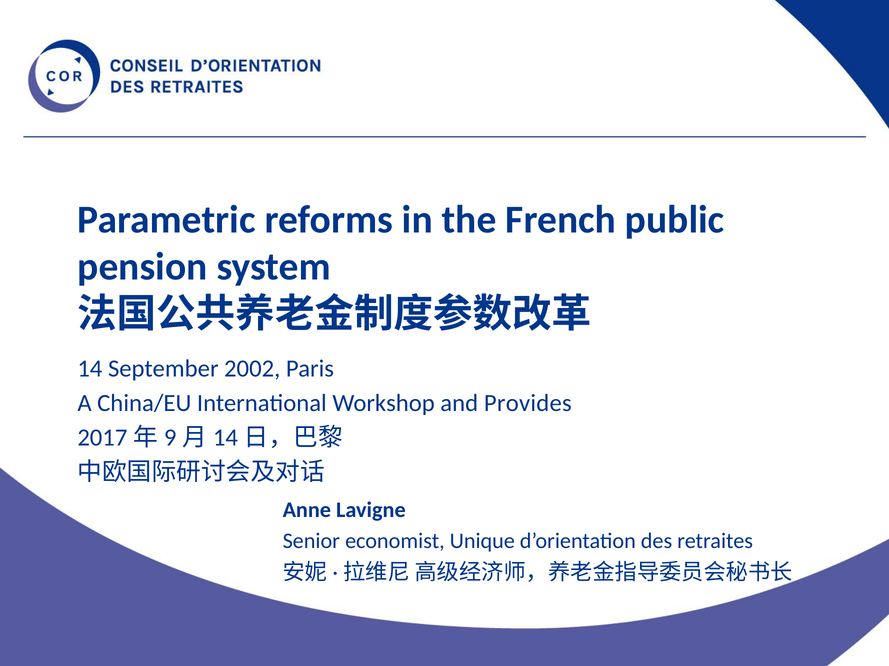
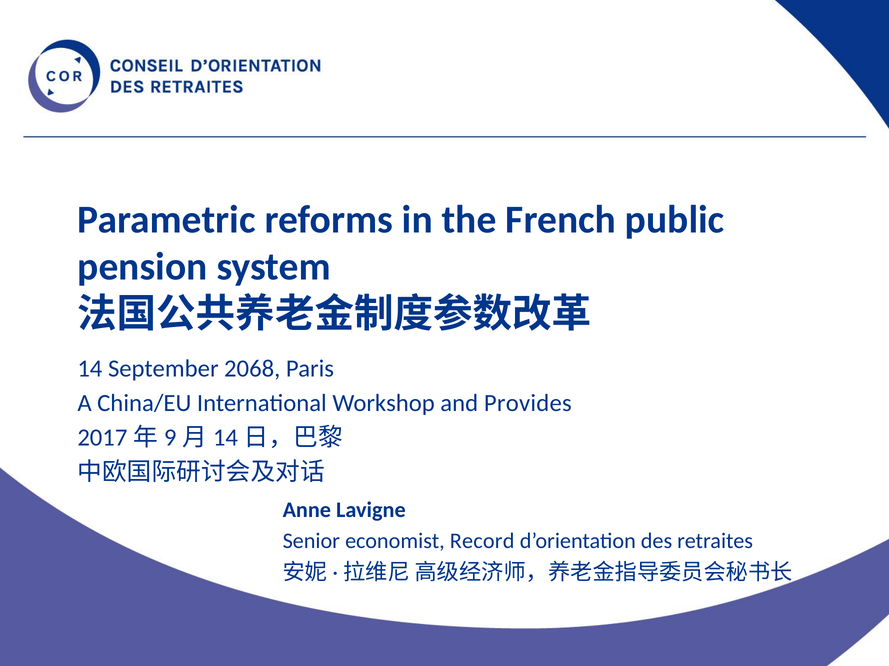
2002: 2002 -> 2068 (252, 369)
Unique: Unique -> Record (482, 542)
